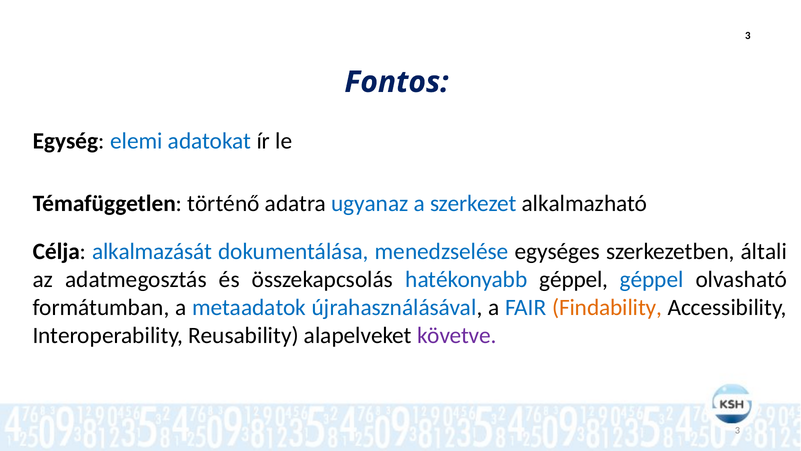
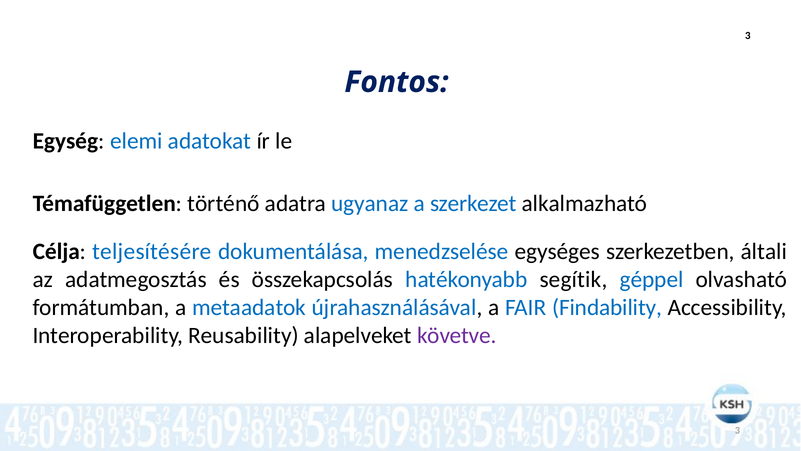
alkalmazását: alkalmazását -> teljesítésére (152, 251)
hatékonyabb géppel: géppel -> segítik (573, 279)
Findability colour: orange -> blue (607, 307)
